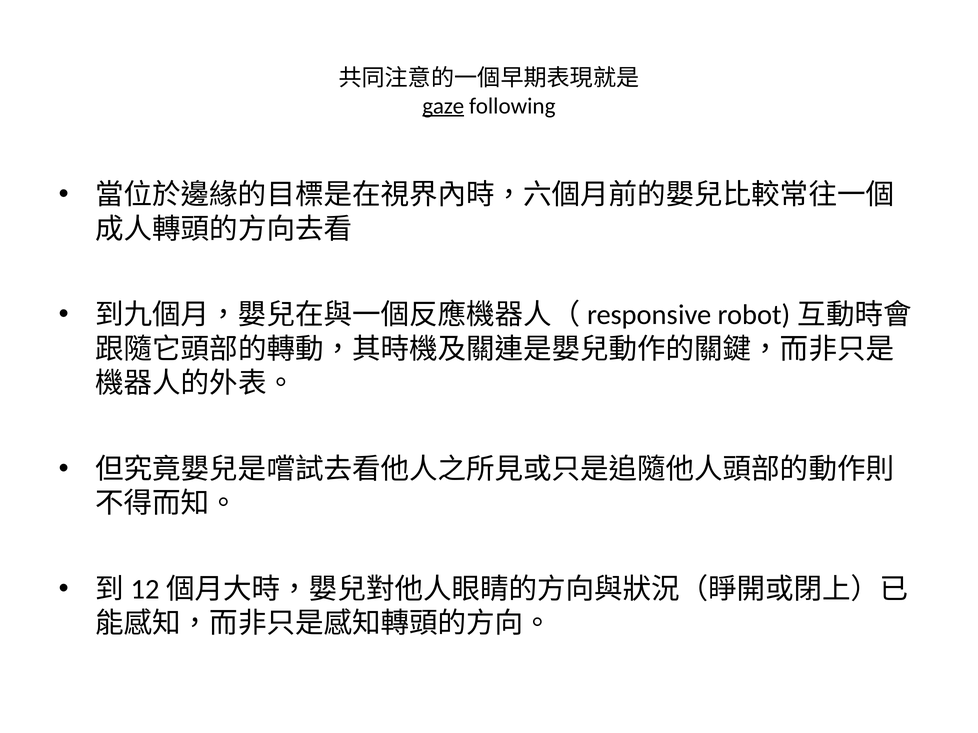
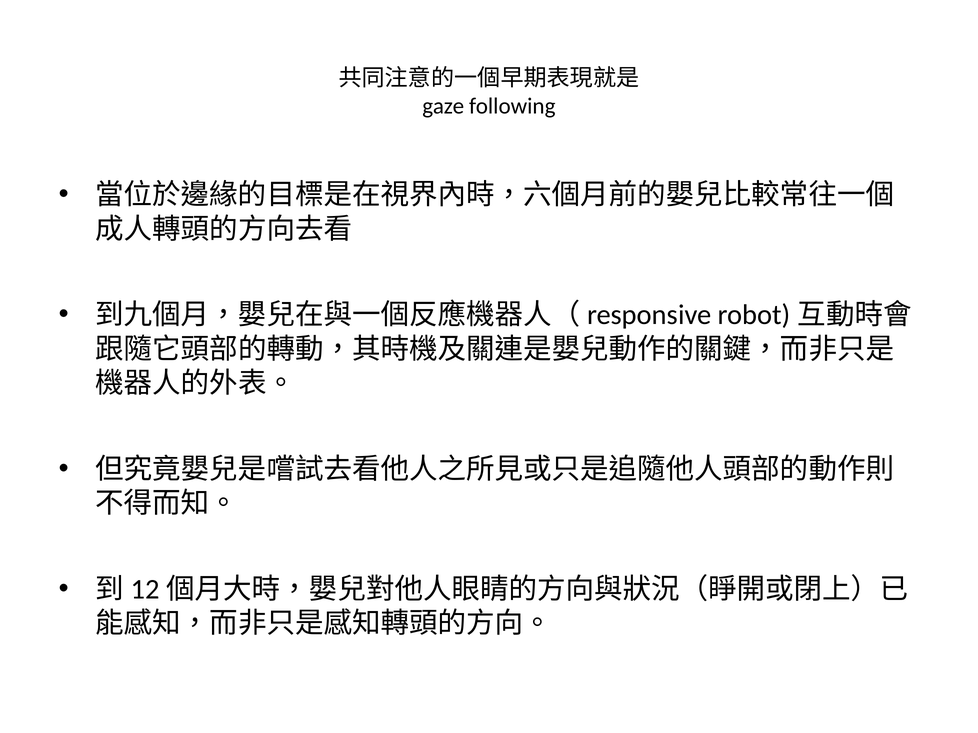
gaze underline: present -> none (443, 106)
